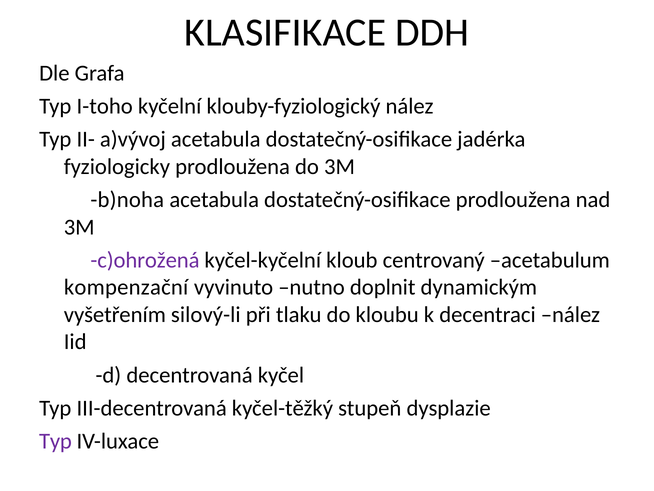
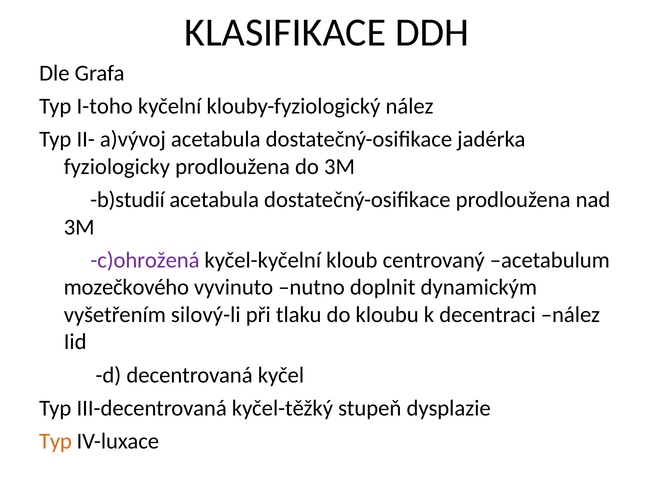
b)noha: b)noha -> b)studií (127, 200)
kompenzační: kompenzační -> mozečkového (126, 287)
Typ colour: purple -> orange (55, 441)
